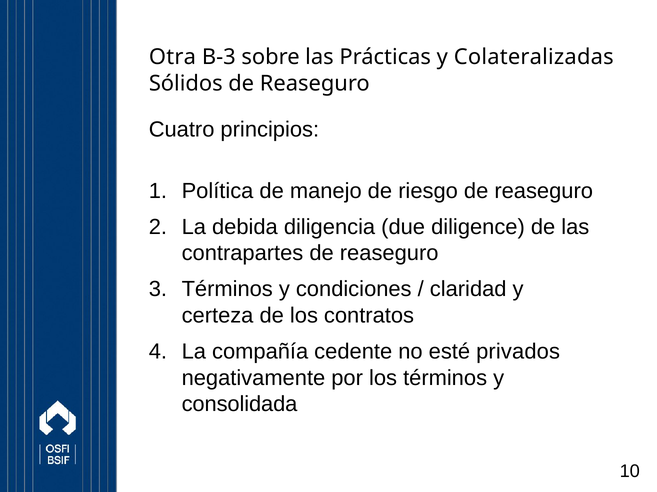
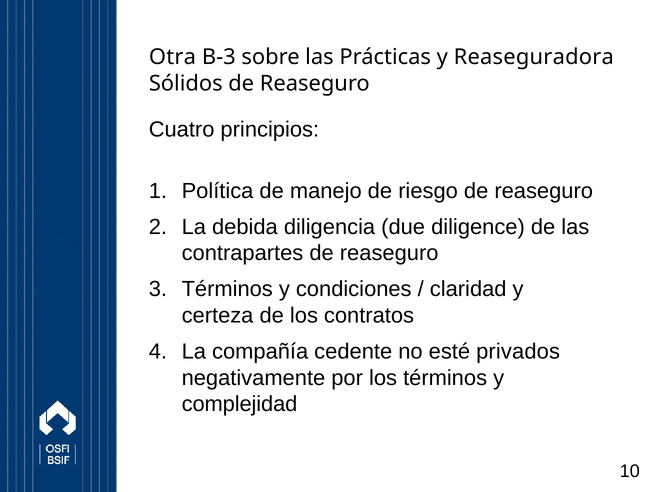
Colateralizadas: Colateralizadas -> Reaseguradora (534, 57)
consolidada: consolidada -> complejidad (240, 405)
